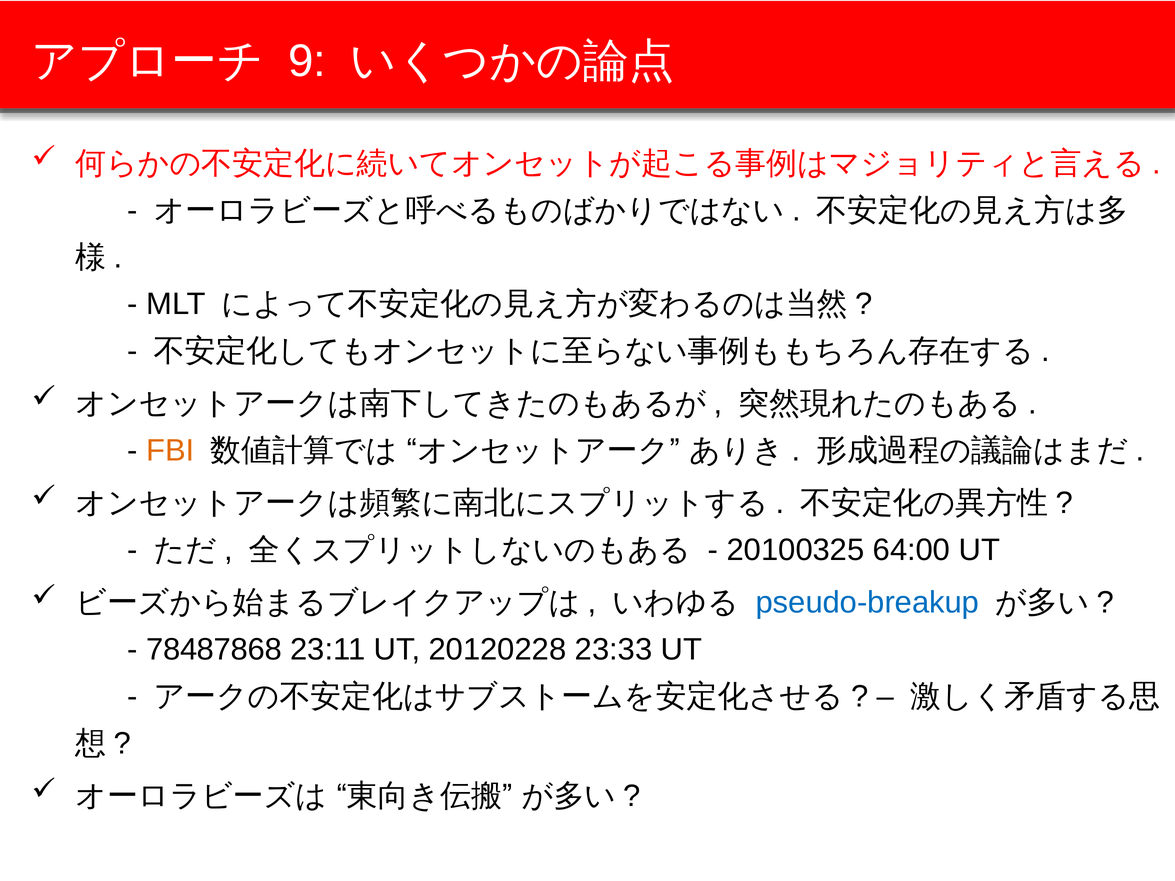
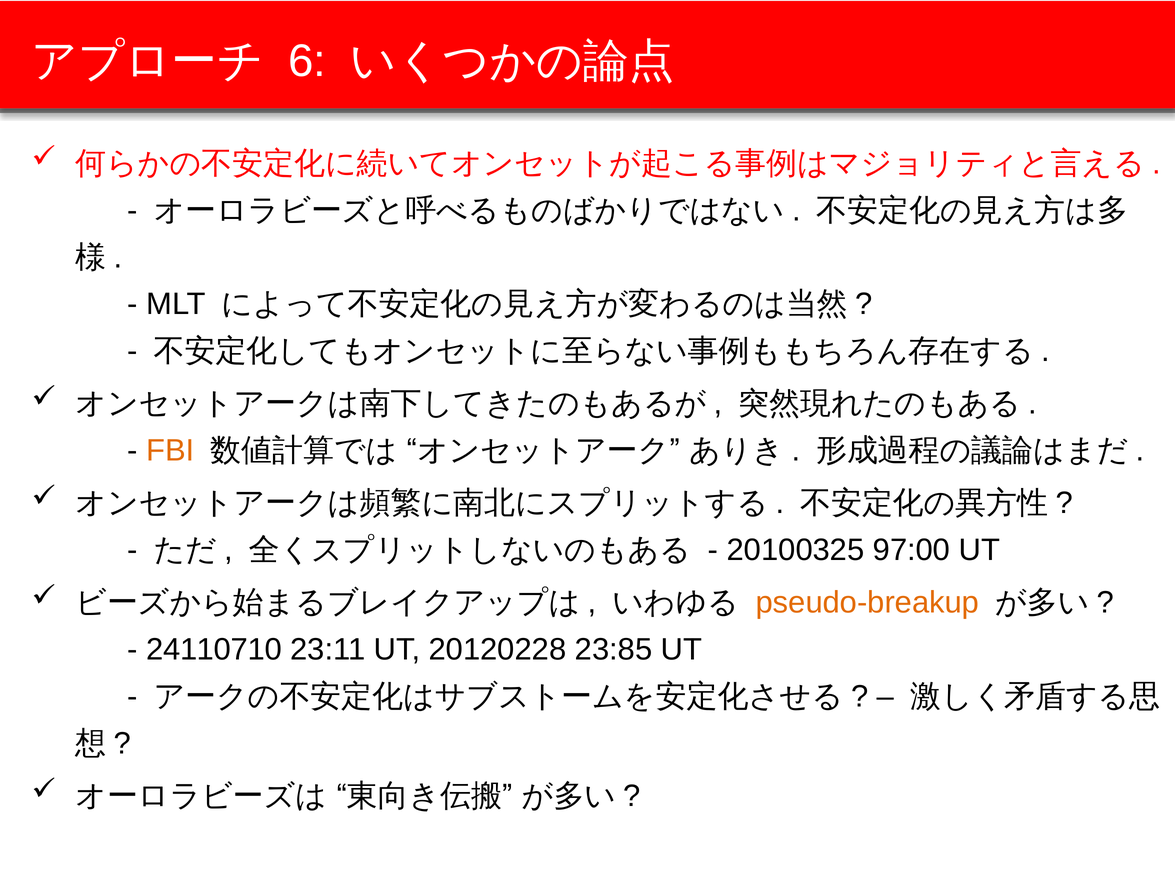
9: 9 -> 6 (307, 61)
64:00: 64:00 -> 97:00 (911, 550)
pseudo-breakup colour: blue -> orange (867, 603)
78487868: 78487868 -> 24110710 (214, 650)
23:33: 23:33 -> 23:85 (614, 650)
